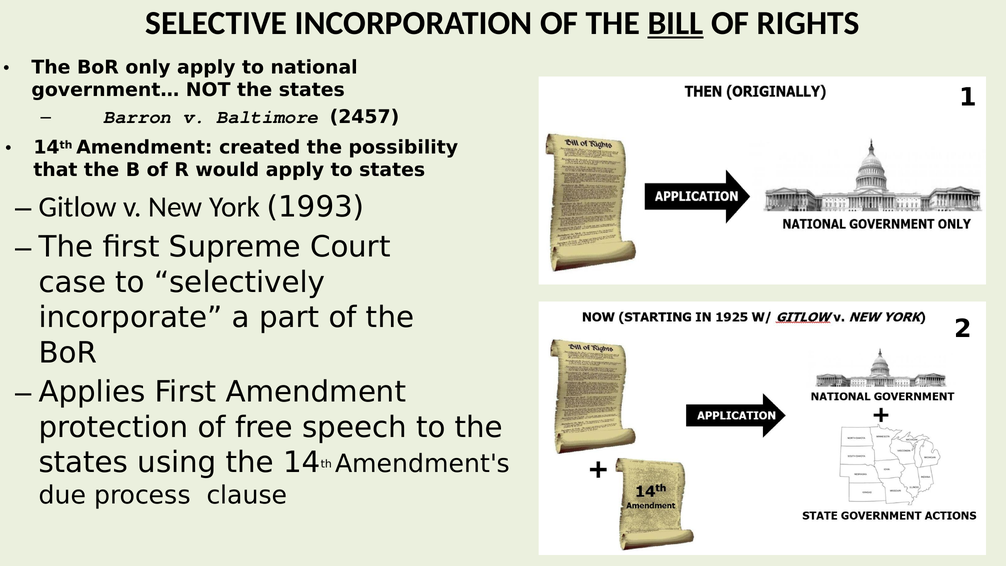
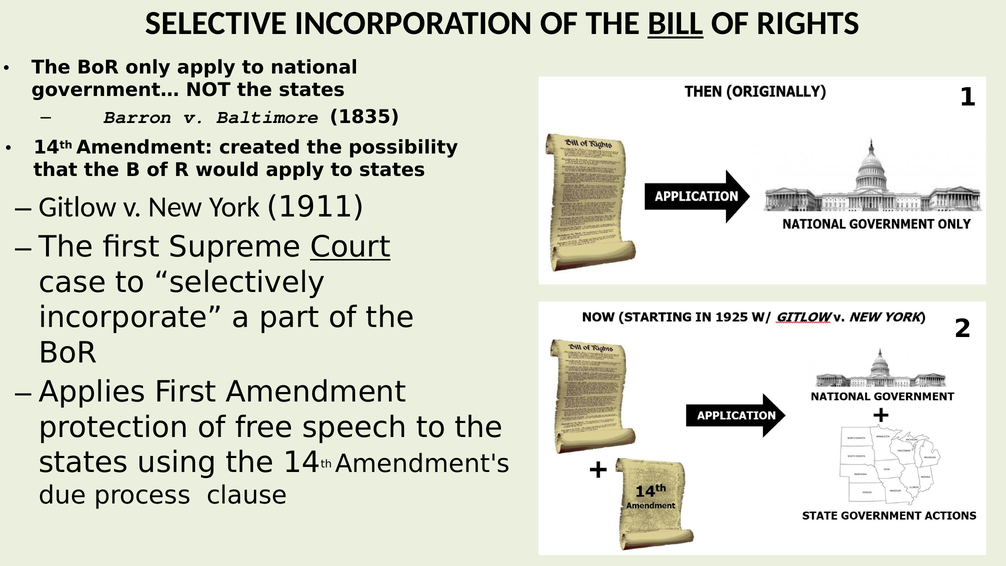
2457: 2457 -> 1835 (364, 117)
1993: 1993 -> 1911 (316, 207)
Court underline: none -> present (350, 247)
